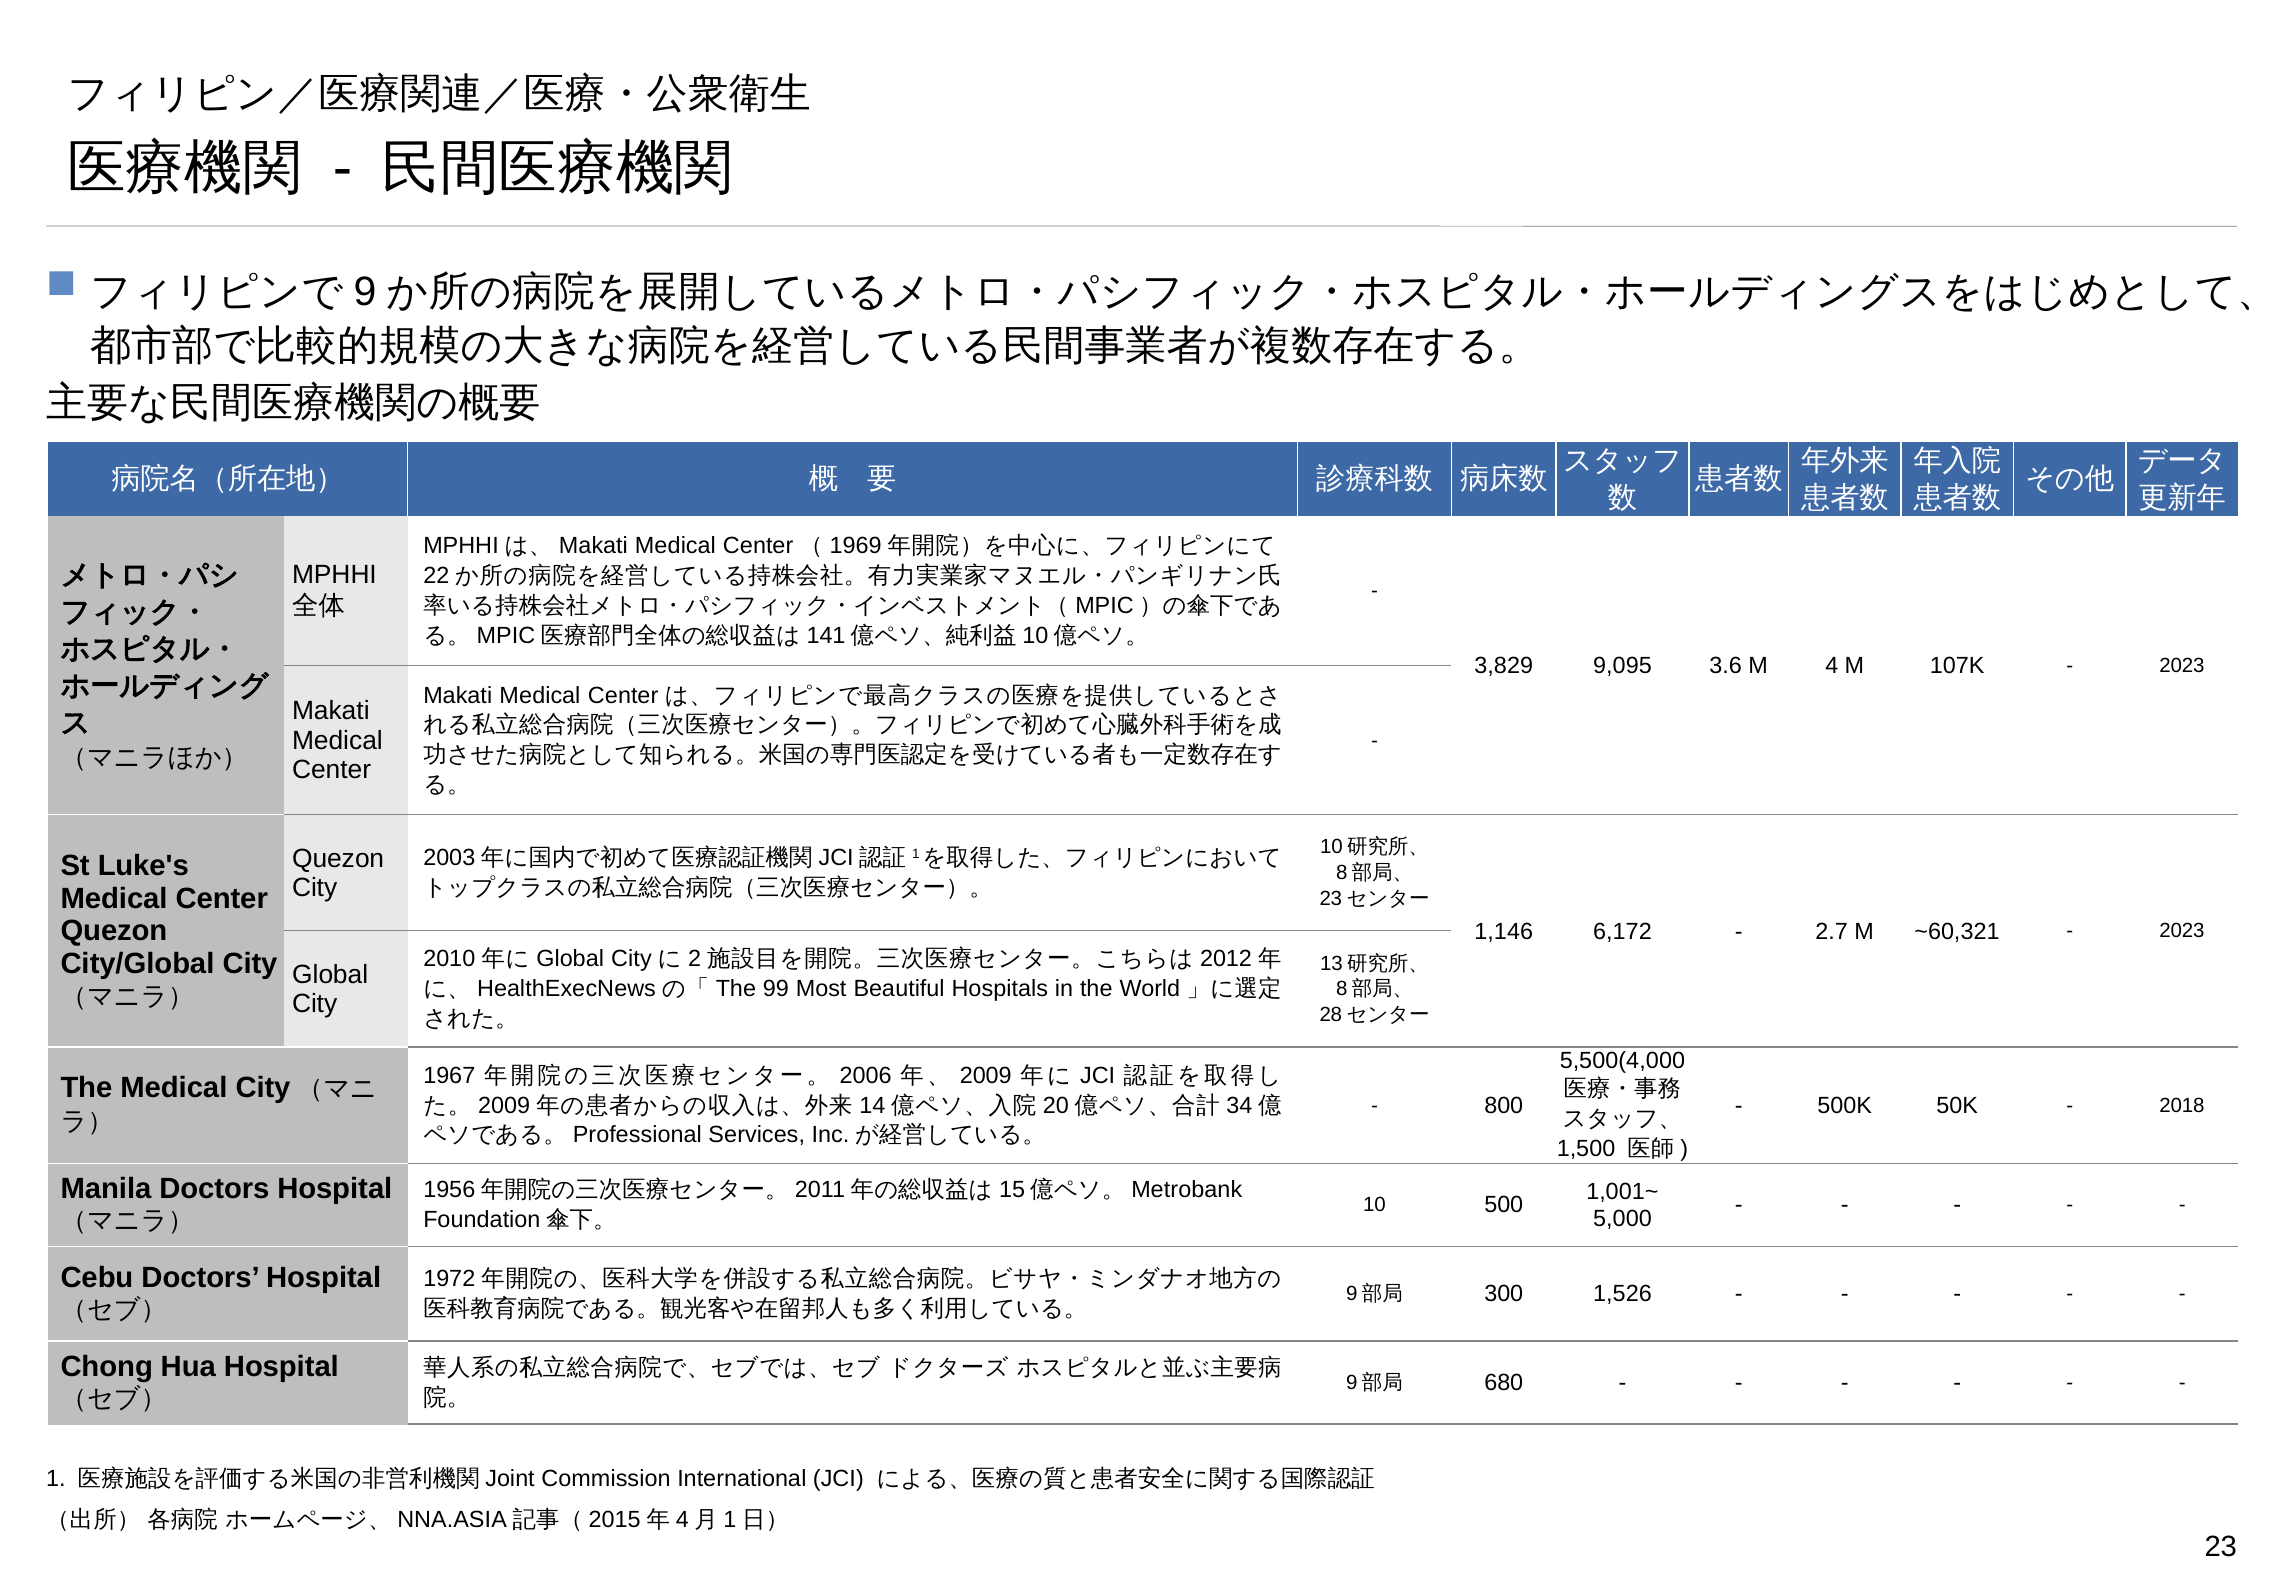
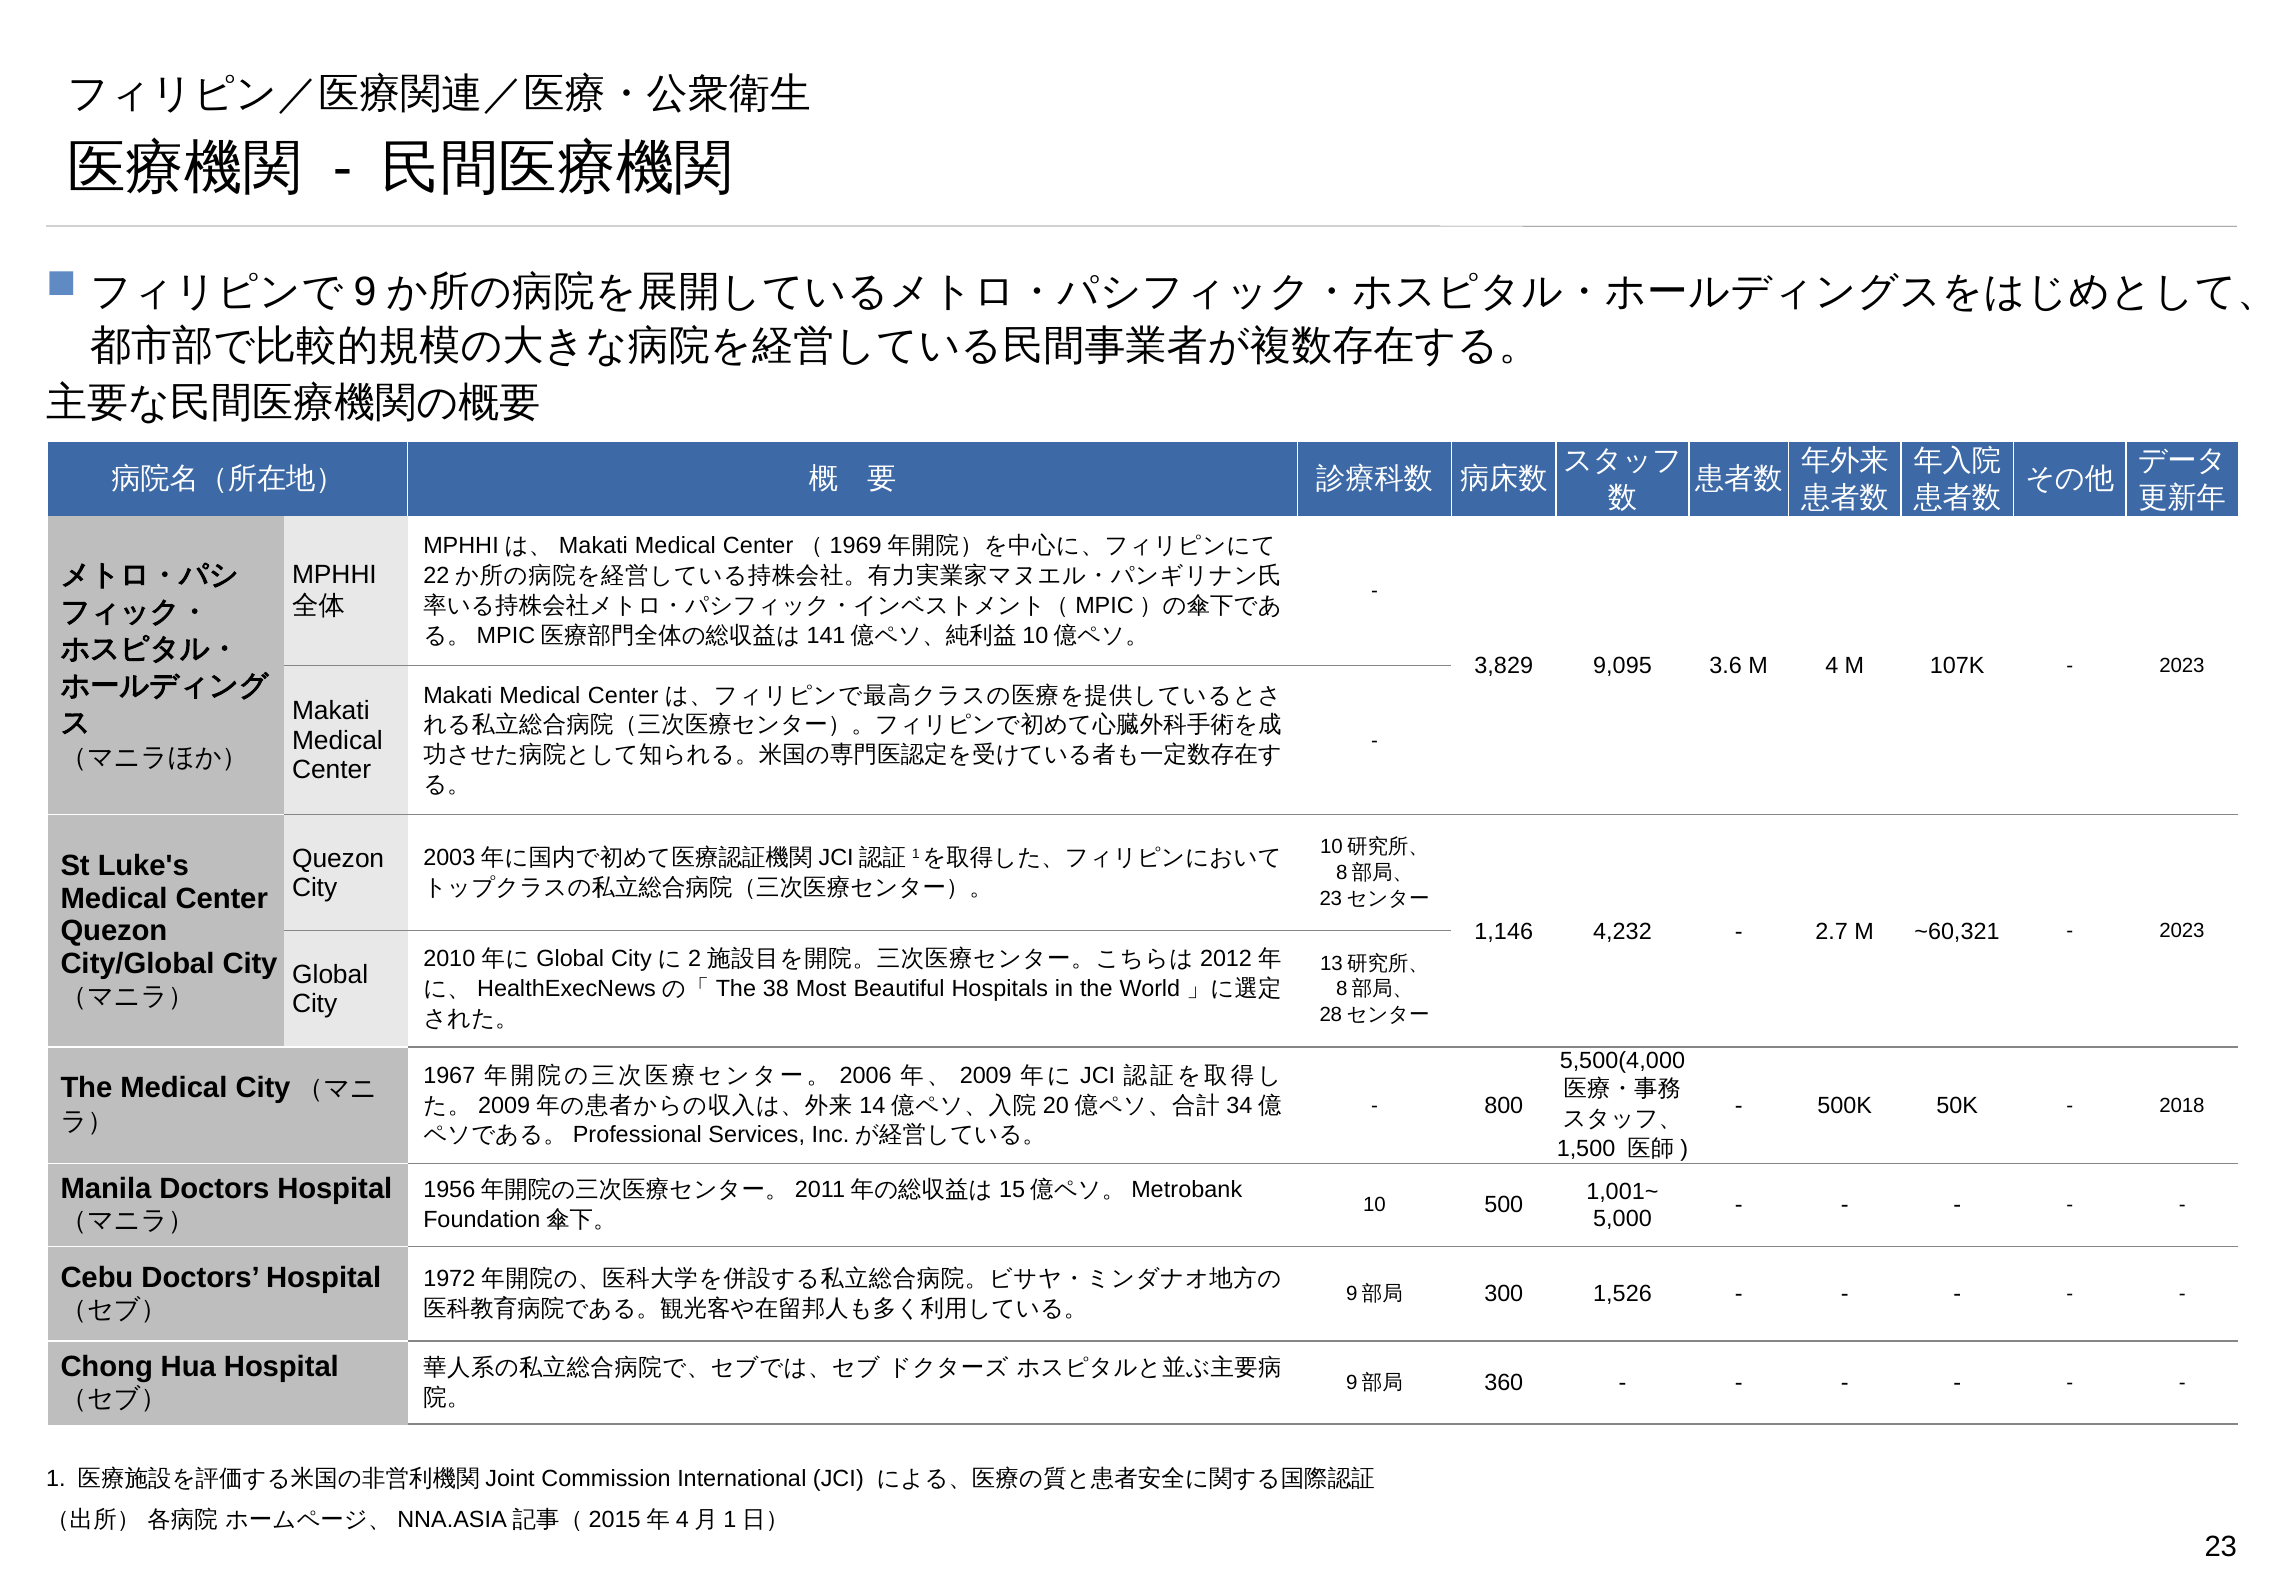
6,172: 6,172 -> 4,232 (1622, 931)
99: 99 -> 38 (776, 989)
680: 680 -> 360 (1504, 1383)
